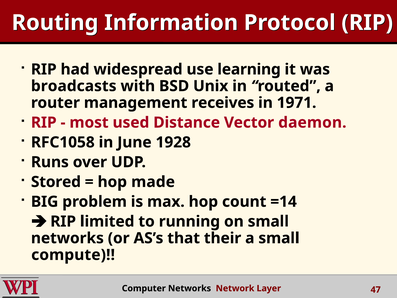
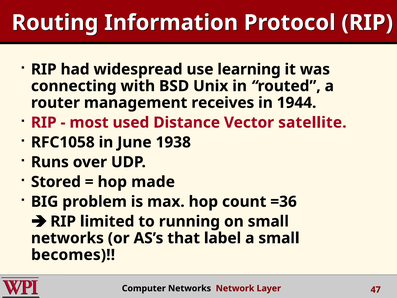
broadcasts: broadcasts -> connecting (74, 86)
1971: 1971 -> 1944 (297, 103)
daemon: daemon -> satellite (312, 122)
1928: 1928 -> 1938 (173, 142)
=14: =14 -> =36 (284, 202)
their: their -> label (223, 238)
compute: compute -> becomes (73, 255)
